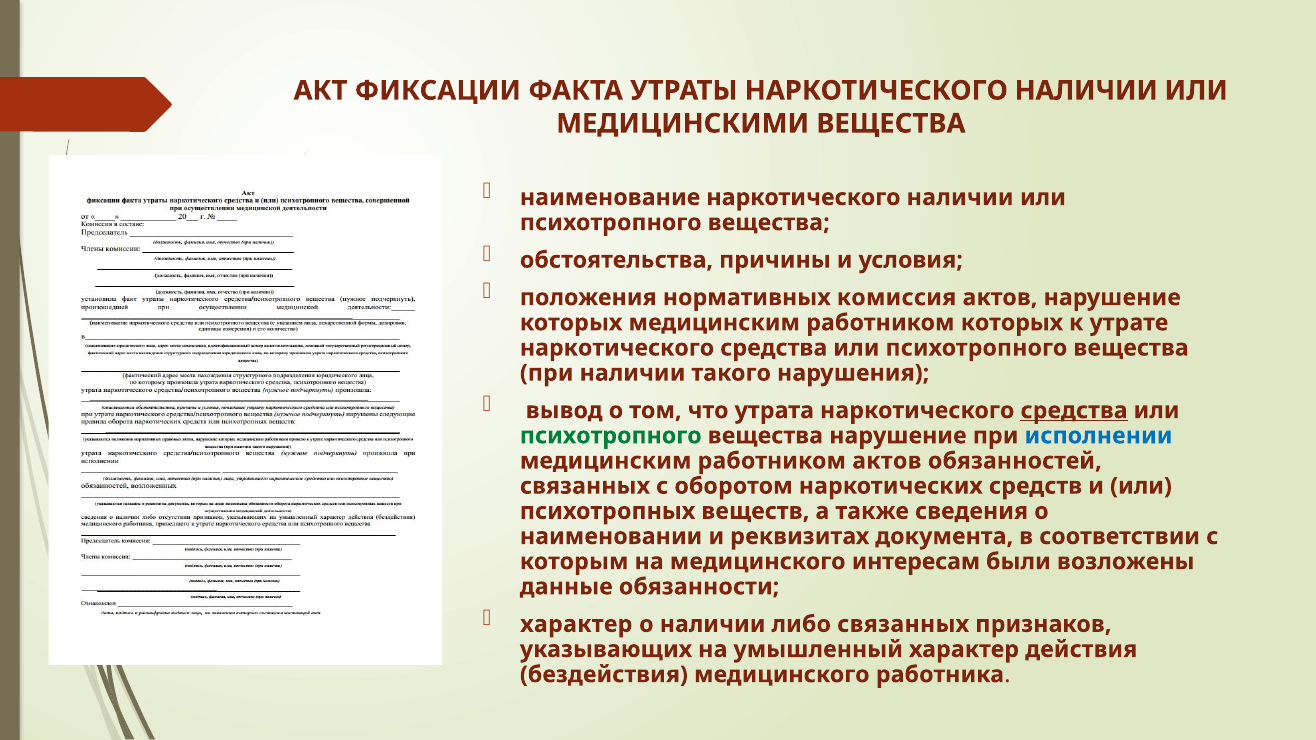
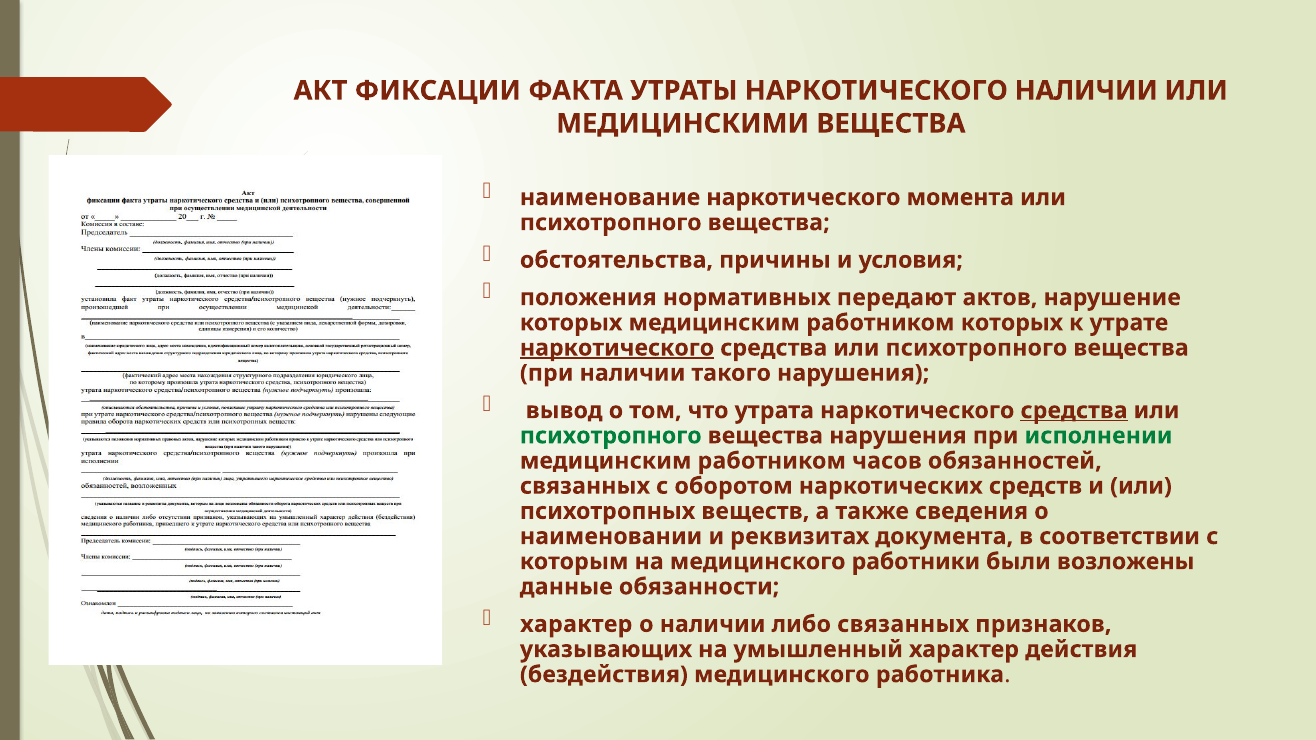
наименование наркотического наличии: наличии -> момента (960, 197)
комиссия: комиссия -> передают (896, 298)
наркотического underline: none -> present (617, 348)
вещества нарушение: нарушение -> нарушения (898, 436)
исполнении colour: blue -> green (1098, 436)
работником актов: актов -> часов (887, 461)
интересам: интересам -> работники (916, 562)
